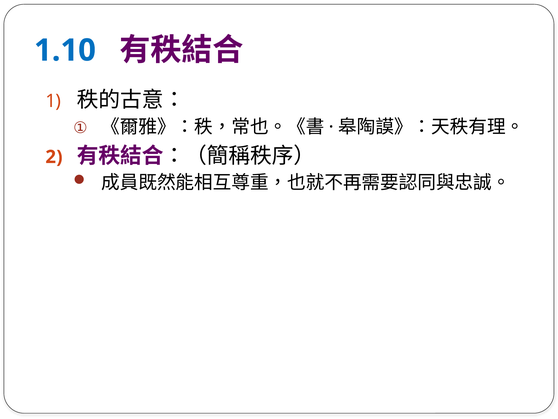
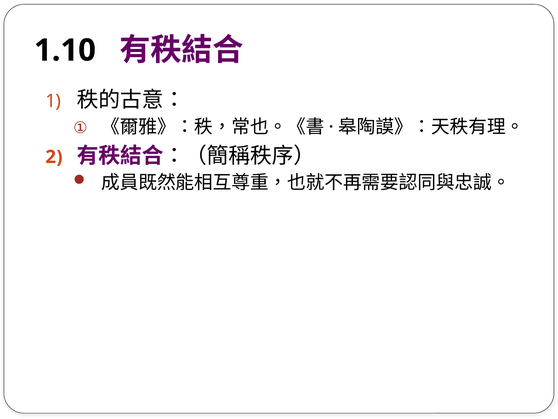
1.10 colour: blue -> black (65, 50)
